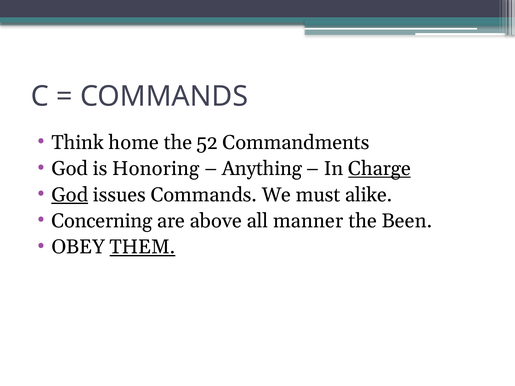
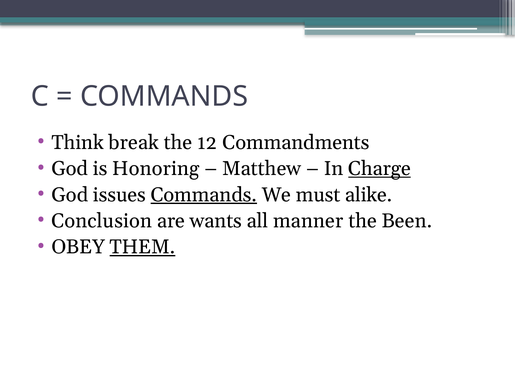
home: home -> break (134, 143)
52: 52 -> 12 (207, 143)
Anything: Anything -> Matthew (262, 169)
God underline: present -> none (70, 195)
Commands underline: none -> present (204, 195)
Concerning: Concerning -> Conclusion (102, 221)
above: above -> wants (216, 221)
